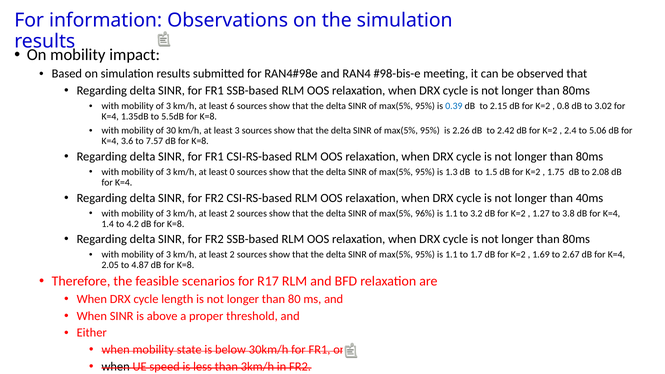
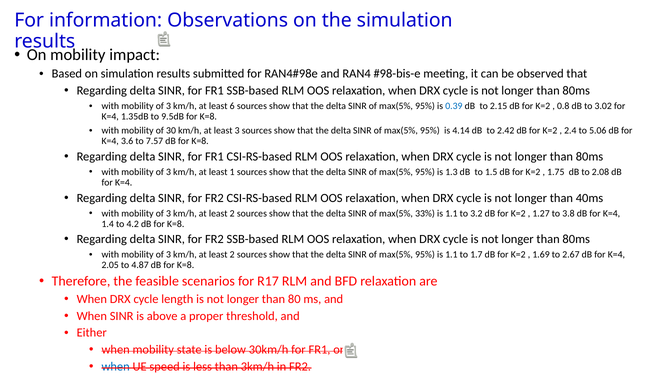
5.5dB: 5.5dB -> 9.5dB (173, 117)
2.26: 2.26 -> 4.14 (461, 131)
0: 0 -> 1 (232, 172)
96%: 96% -> 33% (425, 213)
when colour: black -> blue (116, 367)
